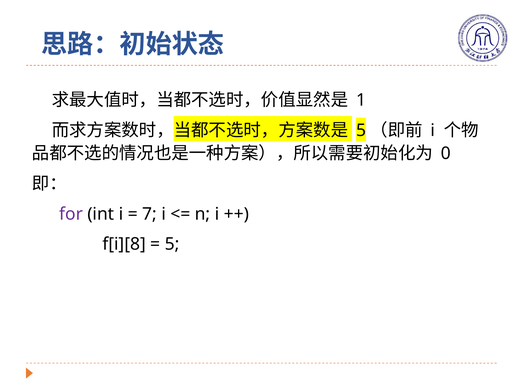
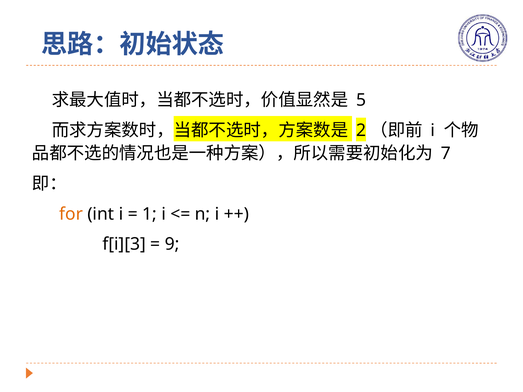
1: 1 -> 5 (361, 100)
5: 5 -> 2 (361, 131)
0: 0 -> 7 (446, 154)
for colour: purple -> orange (71, 214)
7: 7 -> 1 (150, 214)
f[i][8: f[i][8 -> f[i][3 (124, 244)
5: 5 -> 9 (172, 244)
